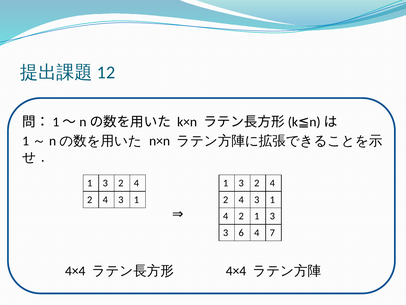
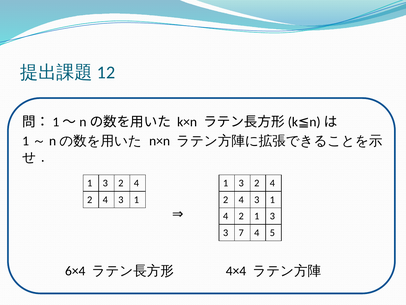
6: 6 -> 7 (241, 232)
7: 7 -> 5 (272, 232)
4×4: 4×4 -> 6×4 (75, 271)
